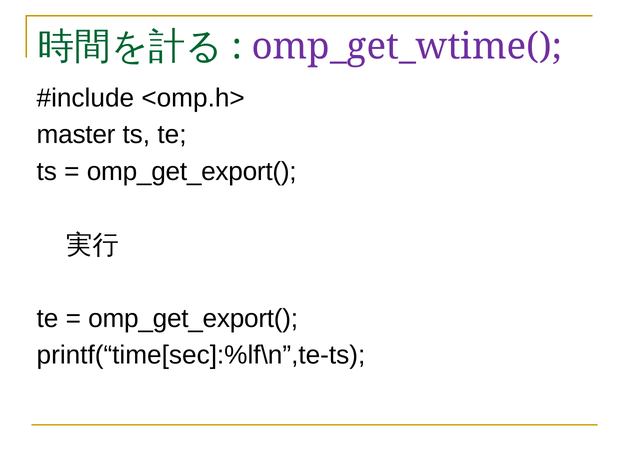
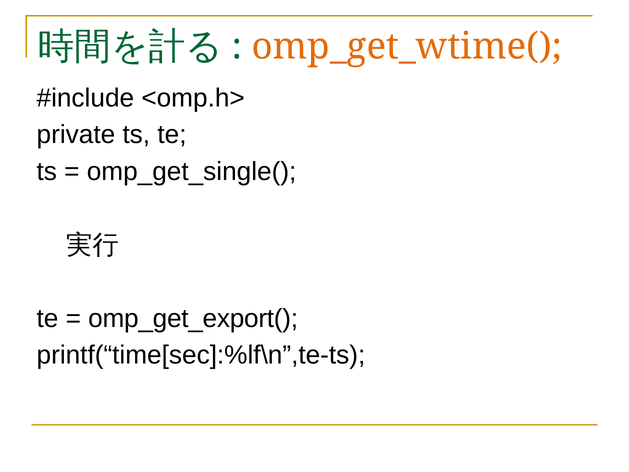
omp_get_wtime( colour: purple -> orange (407, 47)
master: master -> private (76, 135)
omp_get_export(: omp_get_export( -> omp_get_single( (192, 171)
